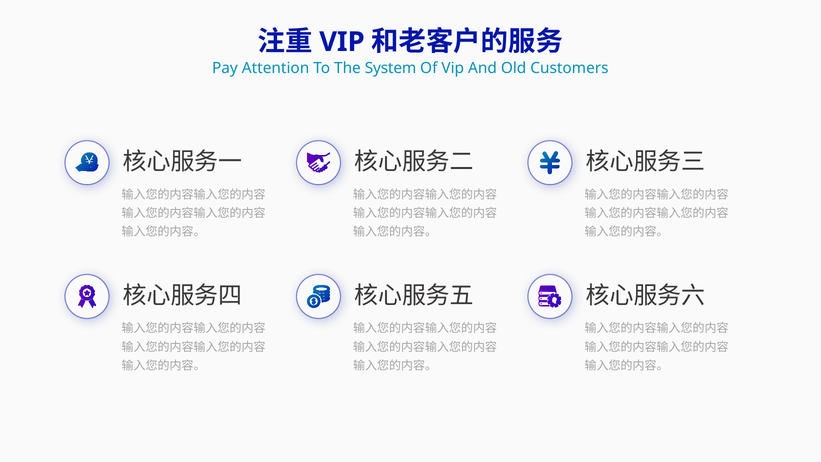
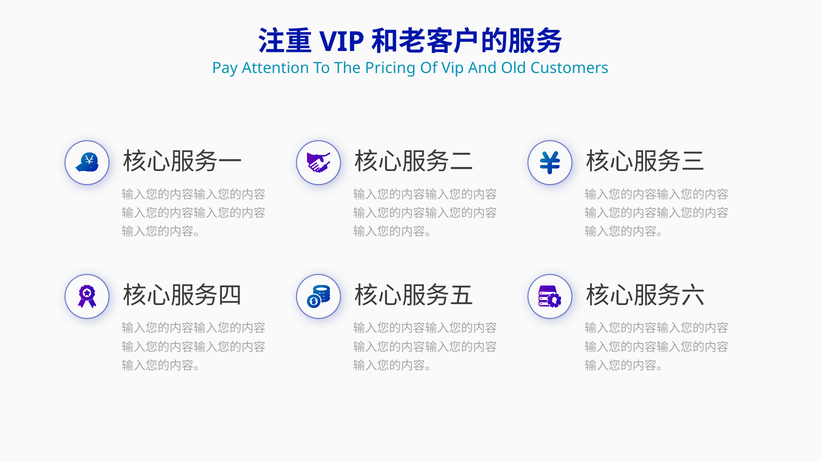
System: System -> Pricing (390, 68)
